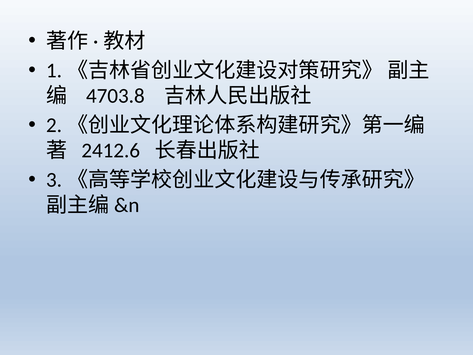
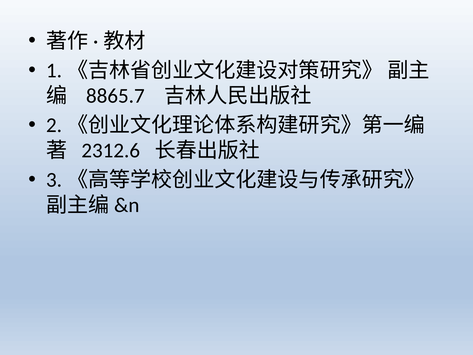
4703.8: 4703.8 -> 8865.7 (116, 96)
2412.6: 2412.6 -> 2312.6 (111, 150)
